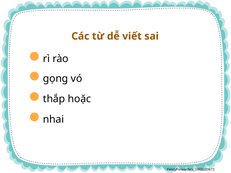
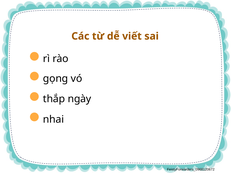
hoặc: hoặc -> ngày (79, 99)
